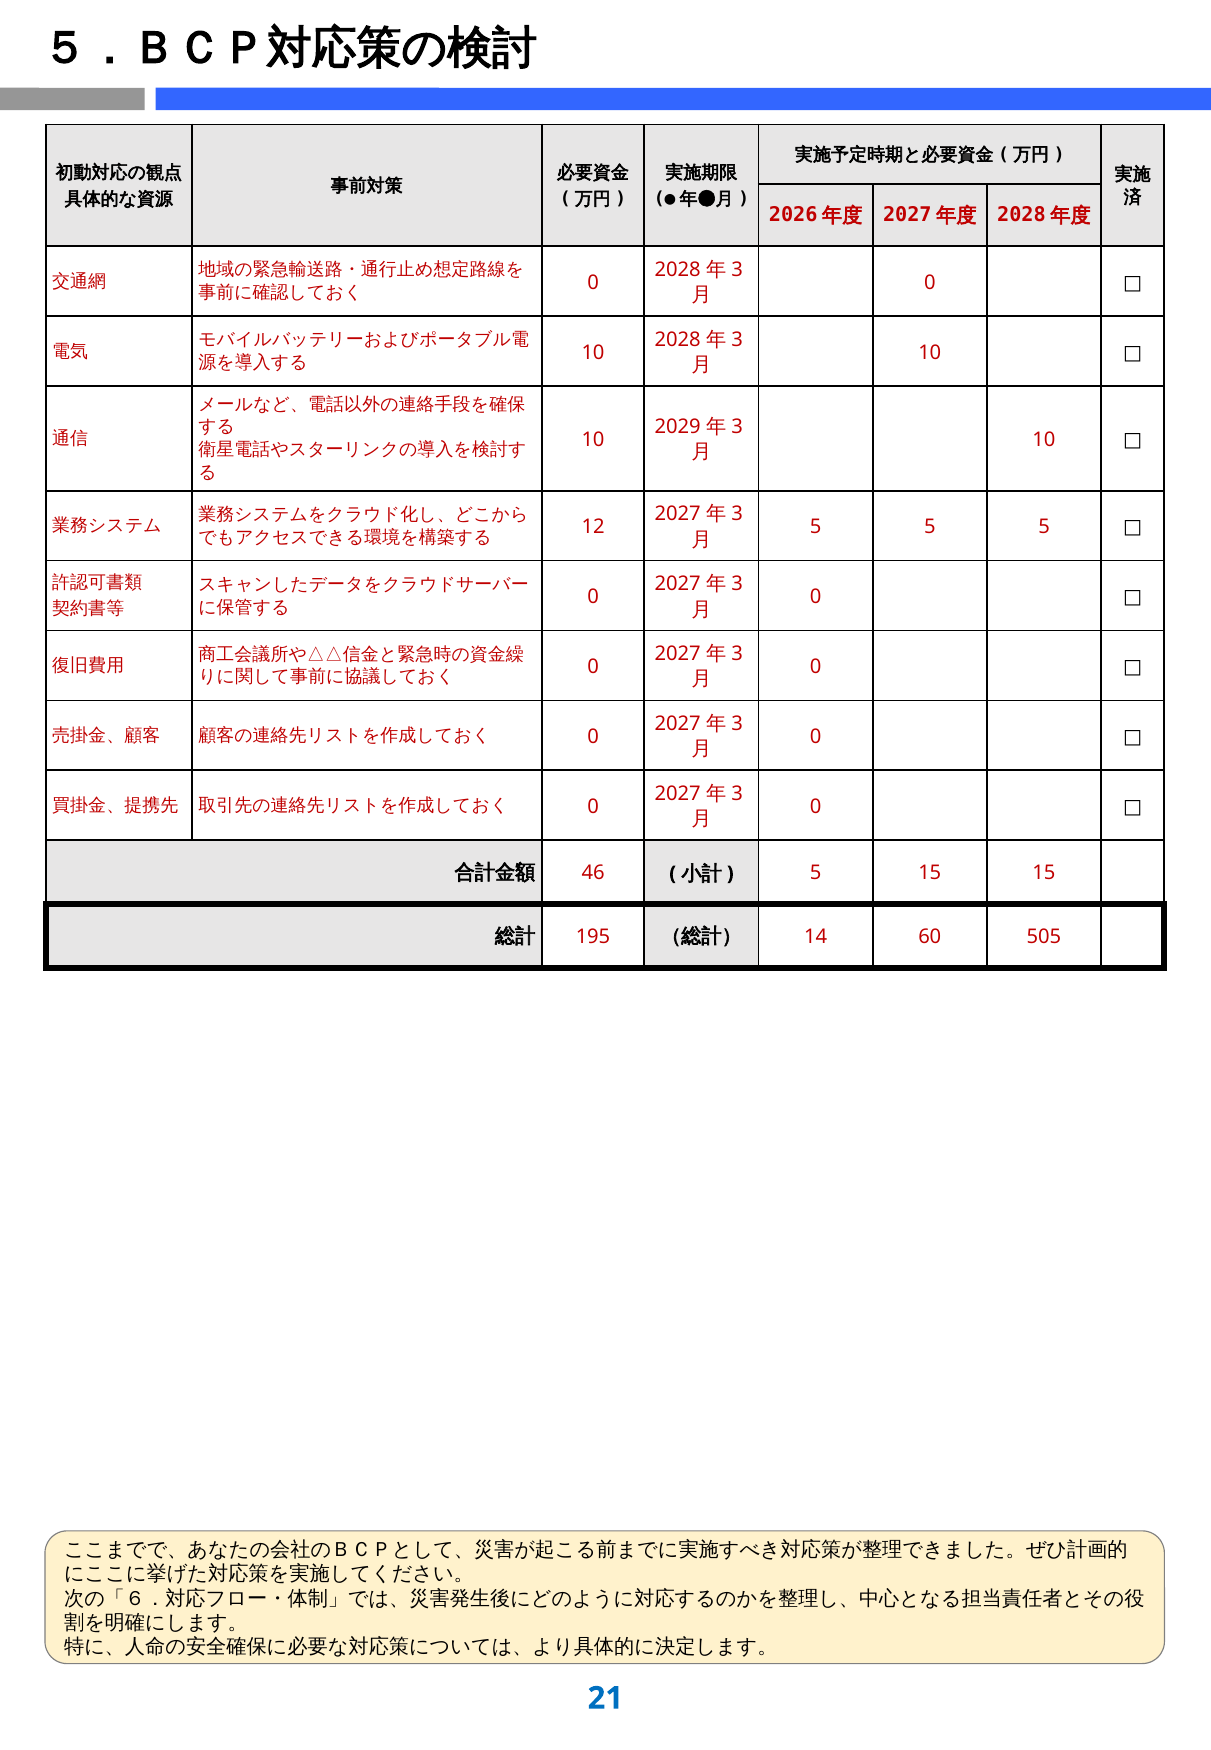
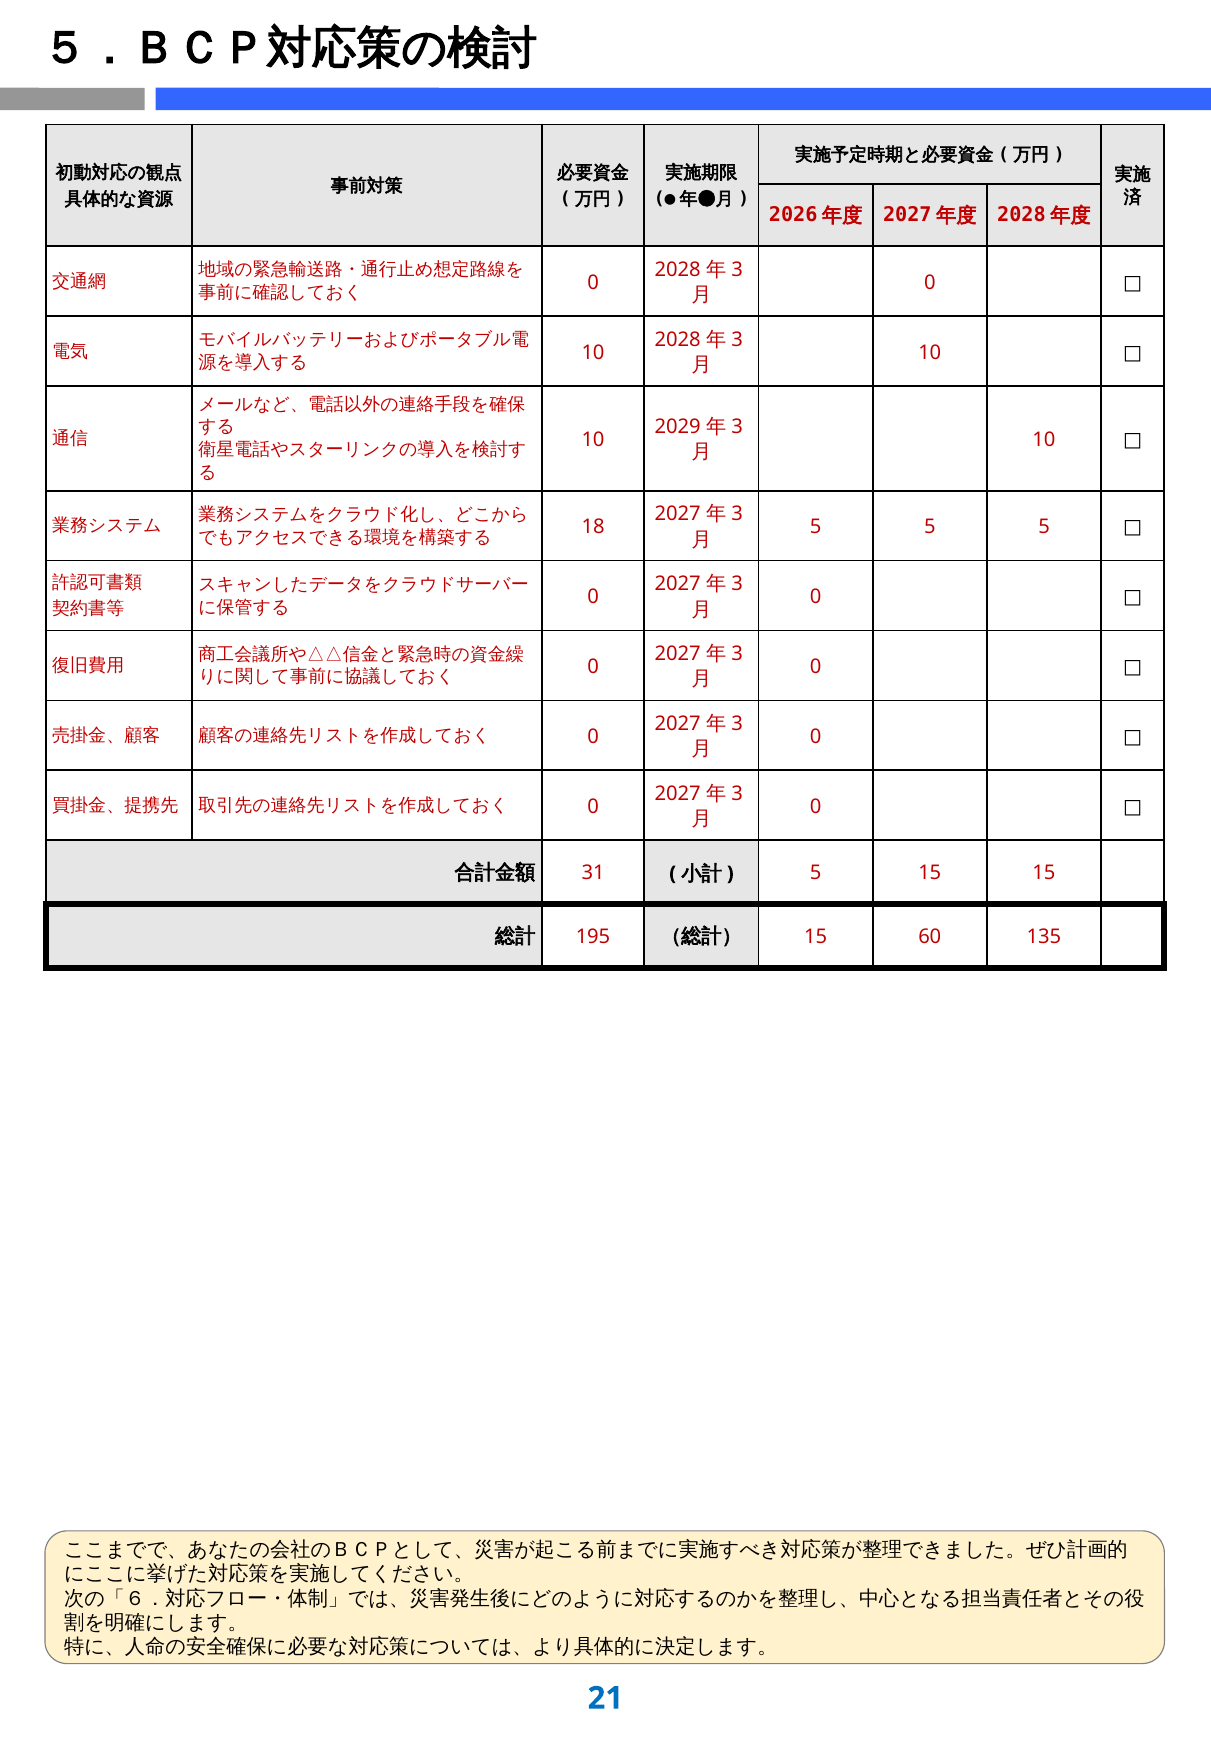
12: 12 -> 18 (593, 526)
46: 46 -> 31 (593, 873)
14: 14 -> 15 (816, 937)
505: 505 -> 135 (1044, 937)
